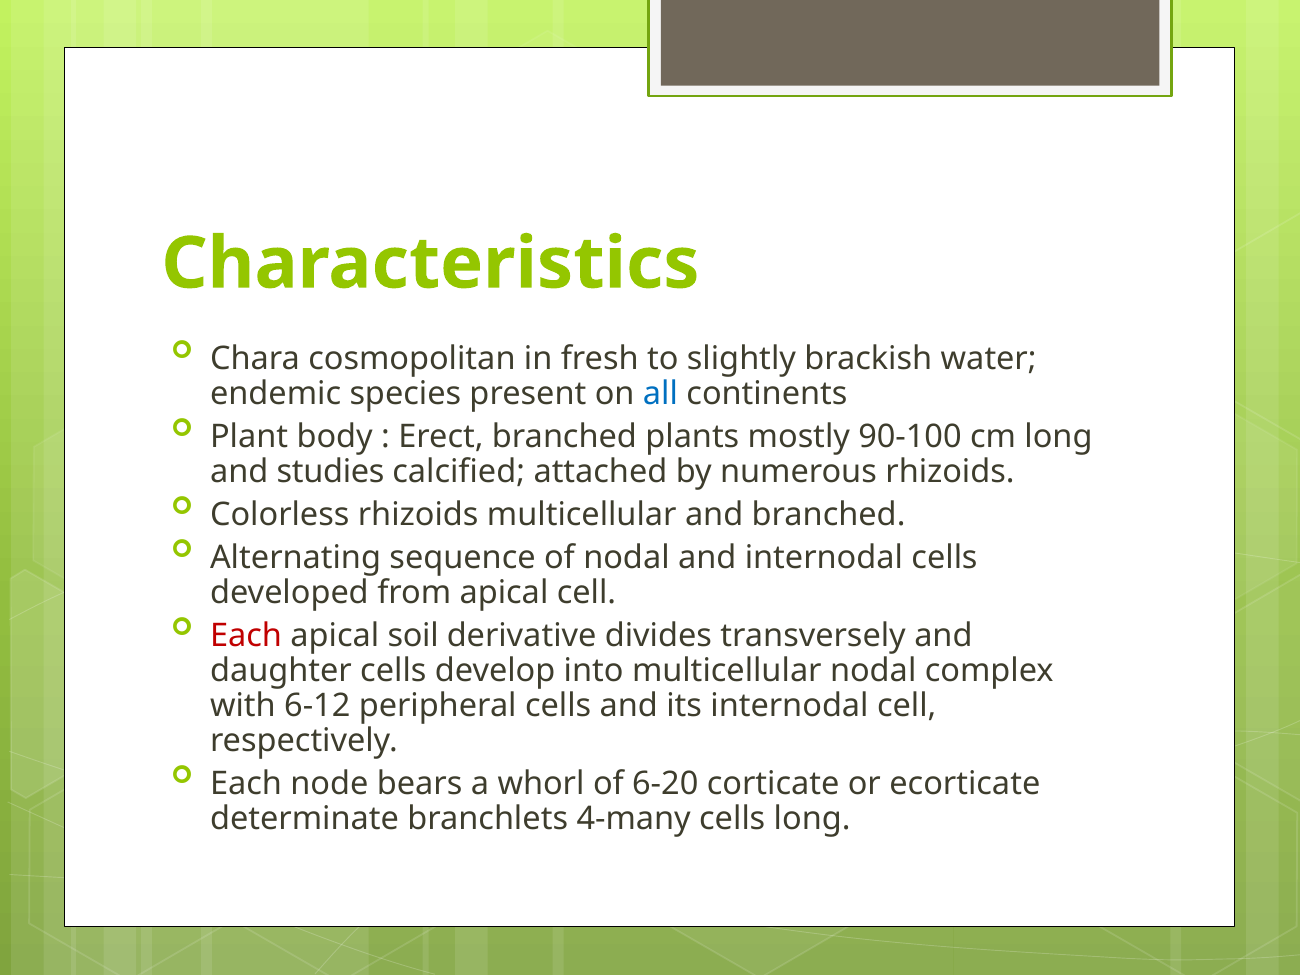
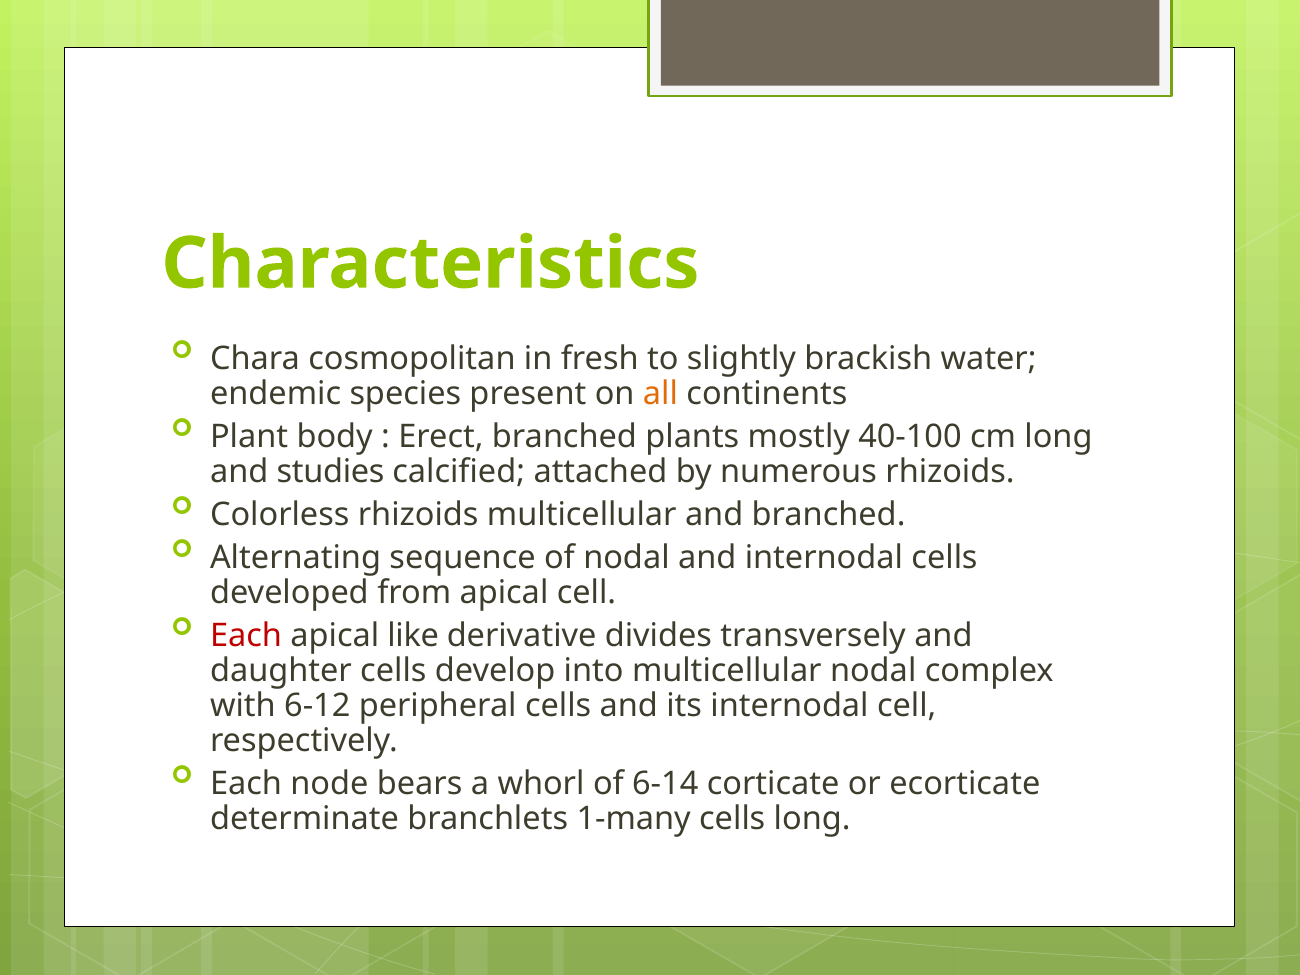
all colour: blue -> orange (660, 394)
90-100: 90-100 -> 40-100 (910, 437)
soil: soil -> like (413, 636)
6-20: 6-20 -> 6-14 (665, 784)
4-many: 4-many -> 1-many (634, 819)
